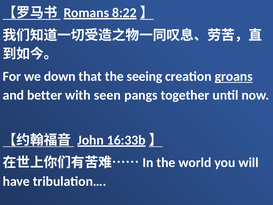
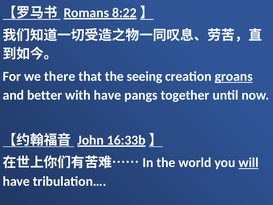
down: down -> there (60, 76)
with seen: seen -> have (107, 95)
will underline: none -> present (249, 162)
